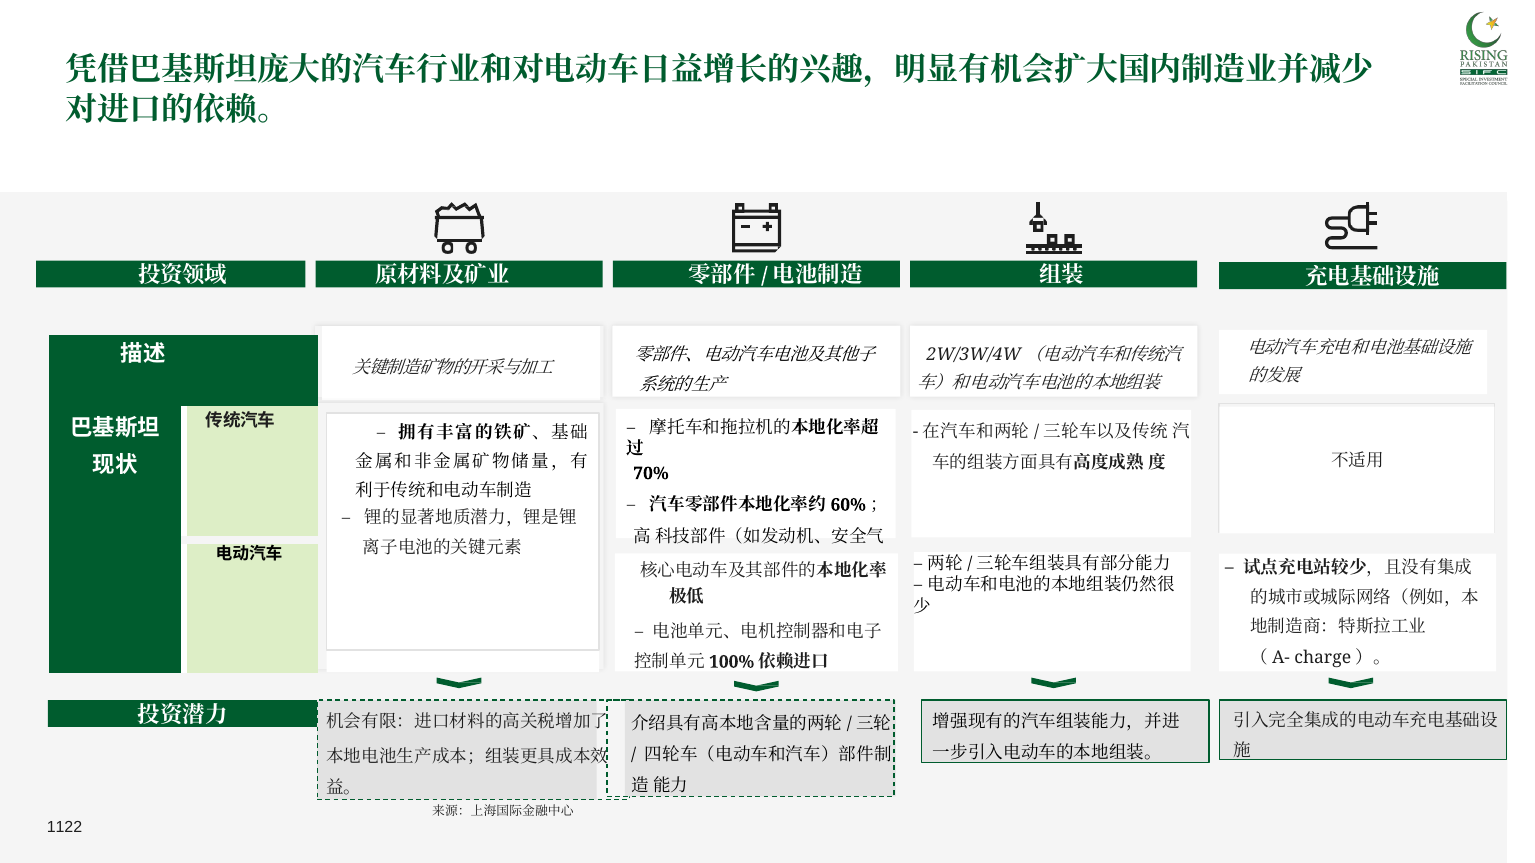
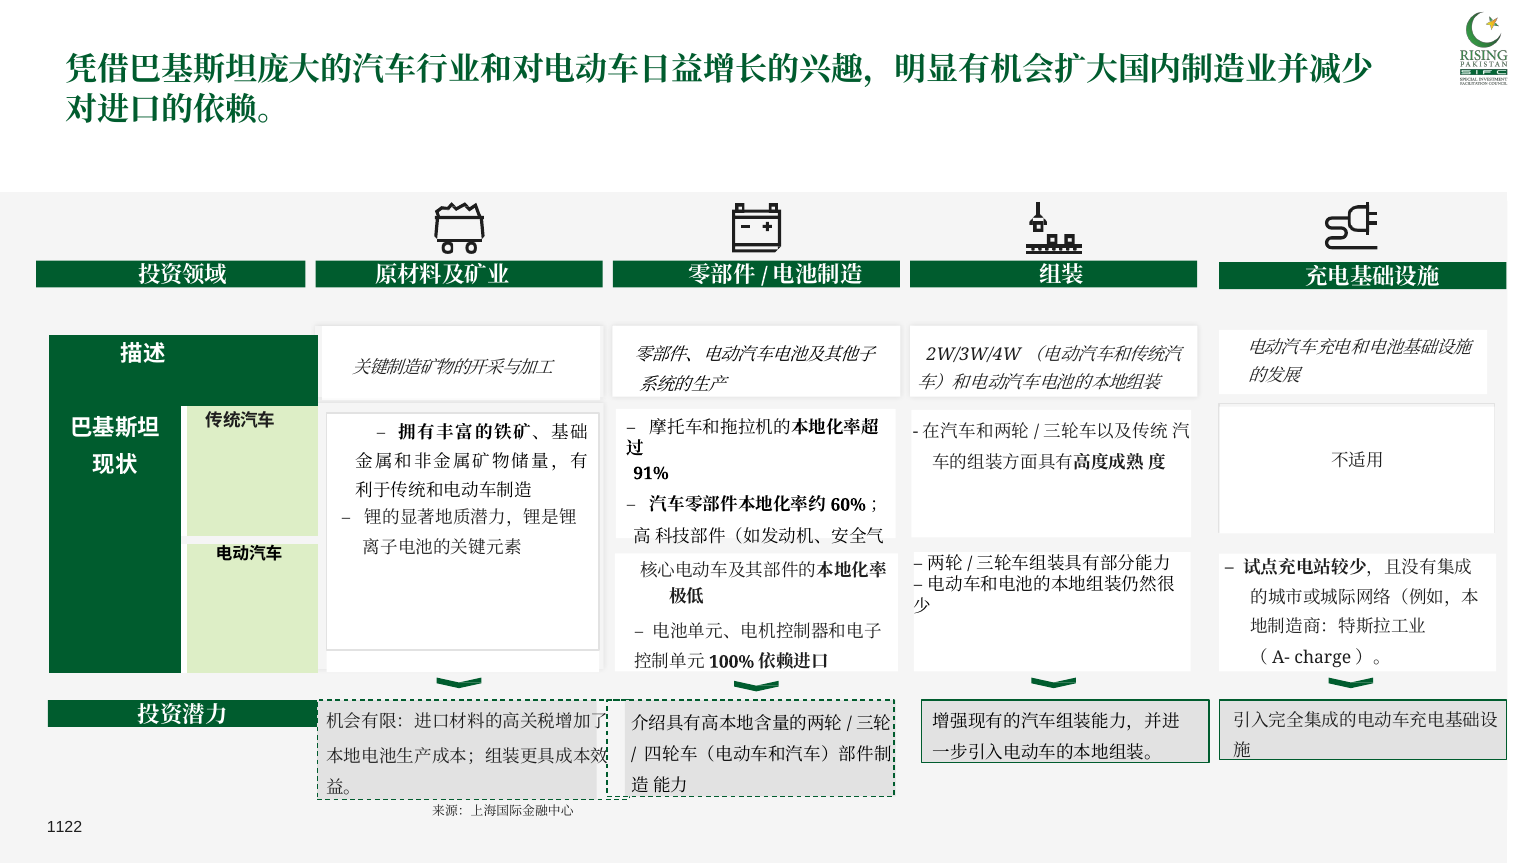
70%: 70% -> 91% (651, 474)
